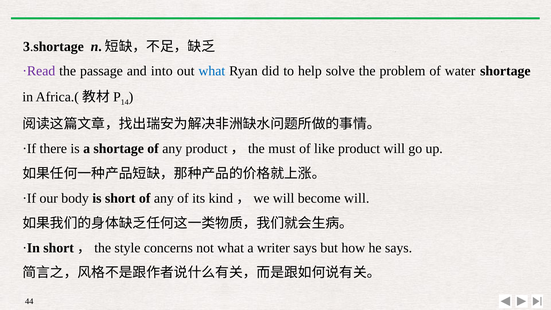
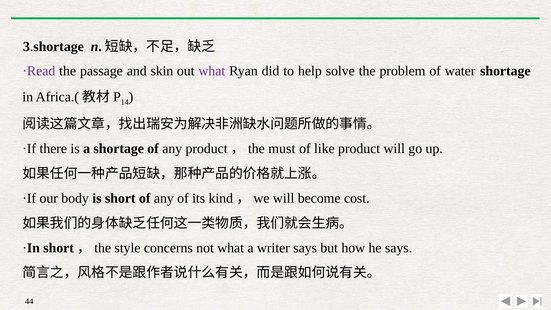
into: into -> skin (162, 71)
what colour: blue -> purple (212, 71)
become will: will -> cost (357, 198)
